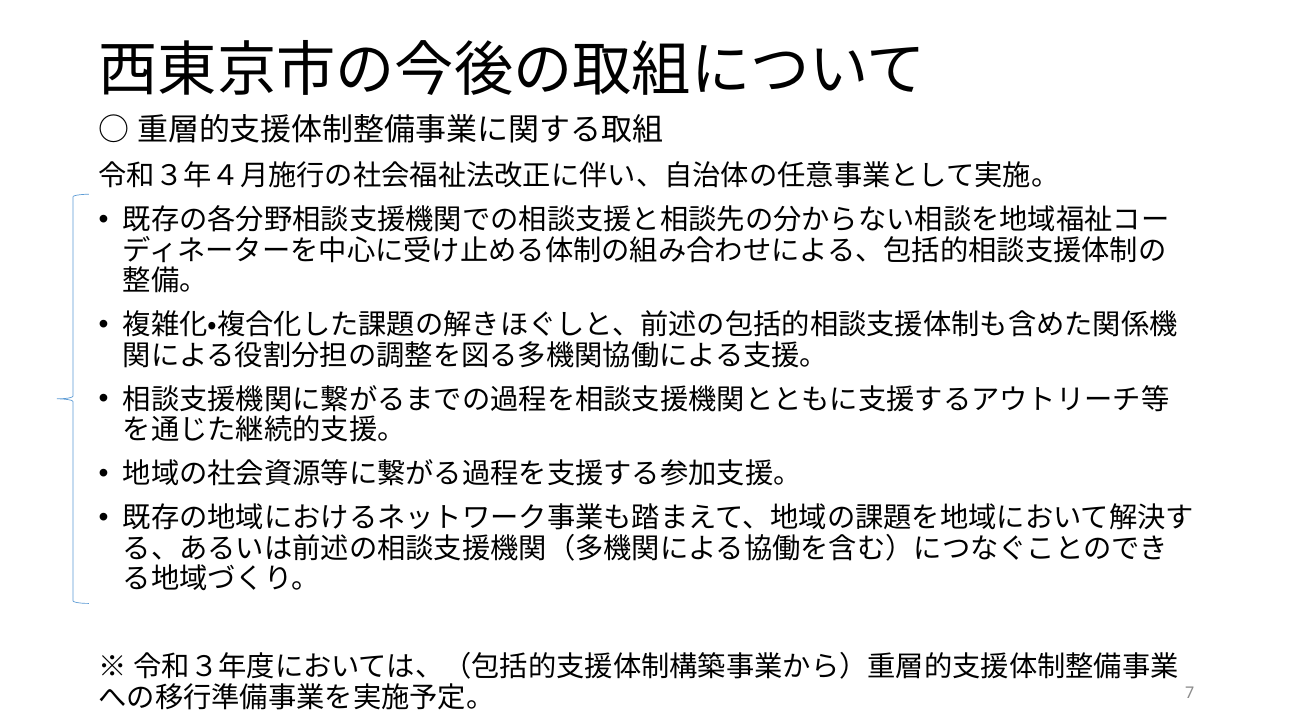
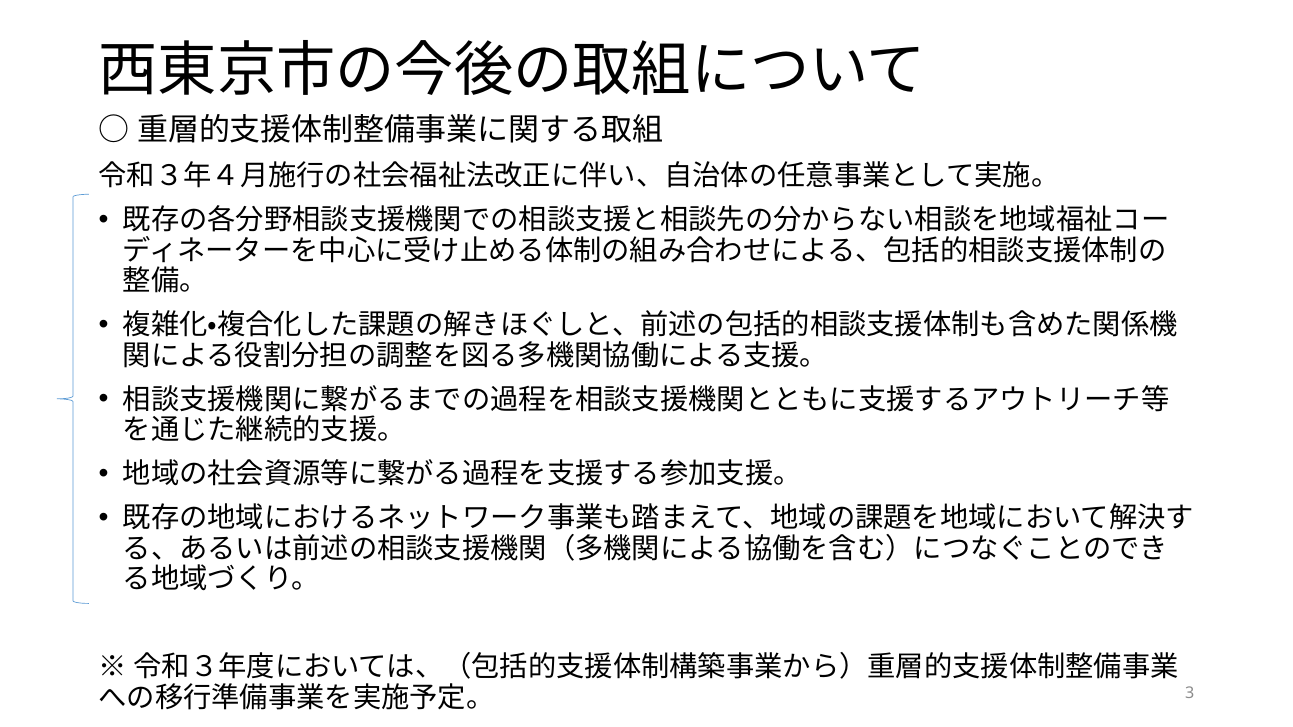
7: 7 -> 3 (1190, 693)
